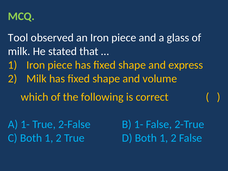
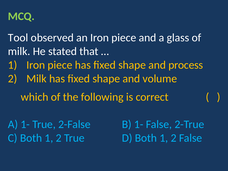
express: express -> process (186, 65)
